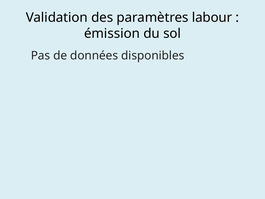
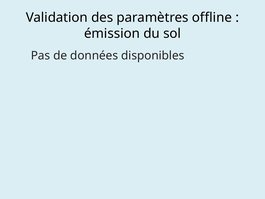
labour: labour -> offline (212, 17)
